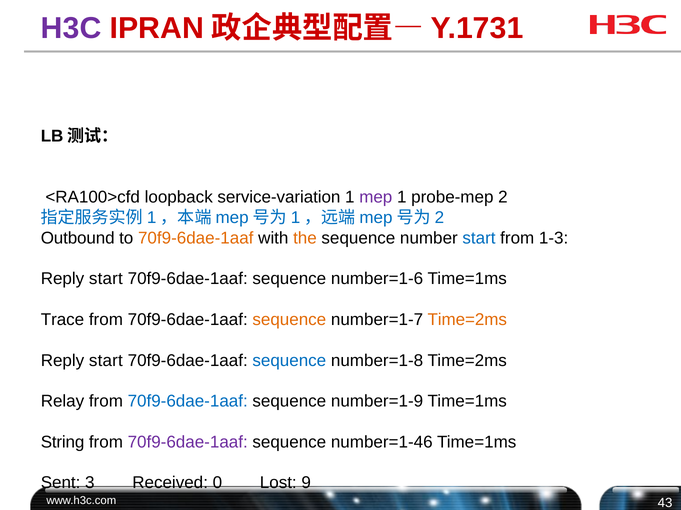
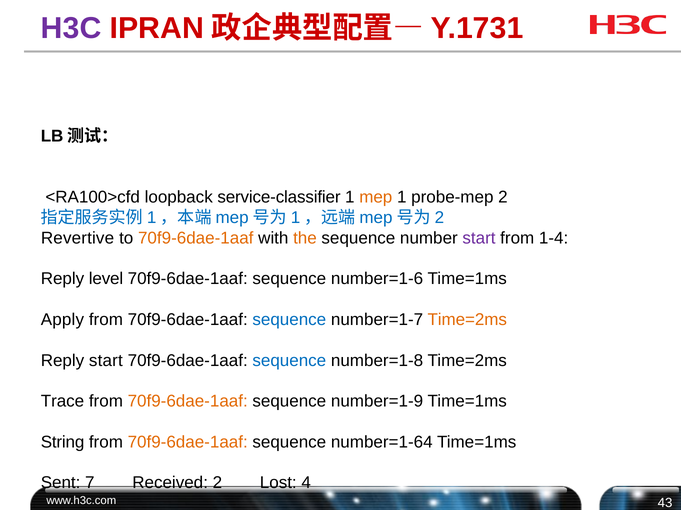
service-variation: service-variation -> service-classifier (279, 198)
mep colour: purple -> orange (376, 198)
Outbound: Outbound -> Revertive (78, 238)
start colour: blue -> purple (479, 238)
1-3: 1-3 -> 1-4 (554, 238)
start: start -> level (106, 279)
Trace: Trace -> Apply (62, 320)
sequence colour: orange -> blue (289, 320)
Relay: Relay -> Trace (62, 402)
70f9-6dae-1aaf colour: blue -> orange (188, 402)
70f9-6dae-1aaf colour: purple -> orange (188, 443)
number=1-46: number=1-46 -> number=1-64 (382, 443)
3: 3 -> 7 (90, 484)
Received 0: 0 -> 2 (217, 484)
9: 9 -> 4 (306, 484)
